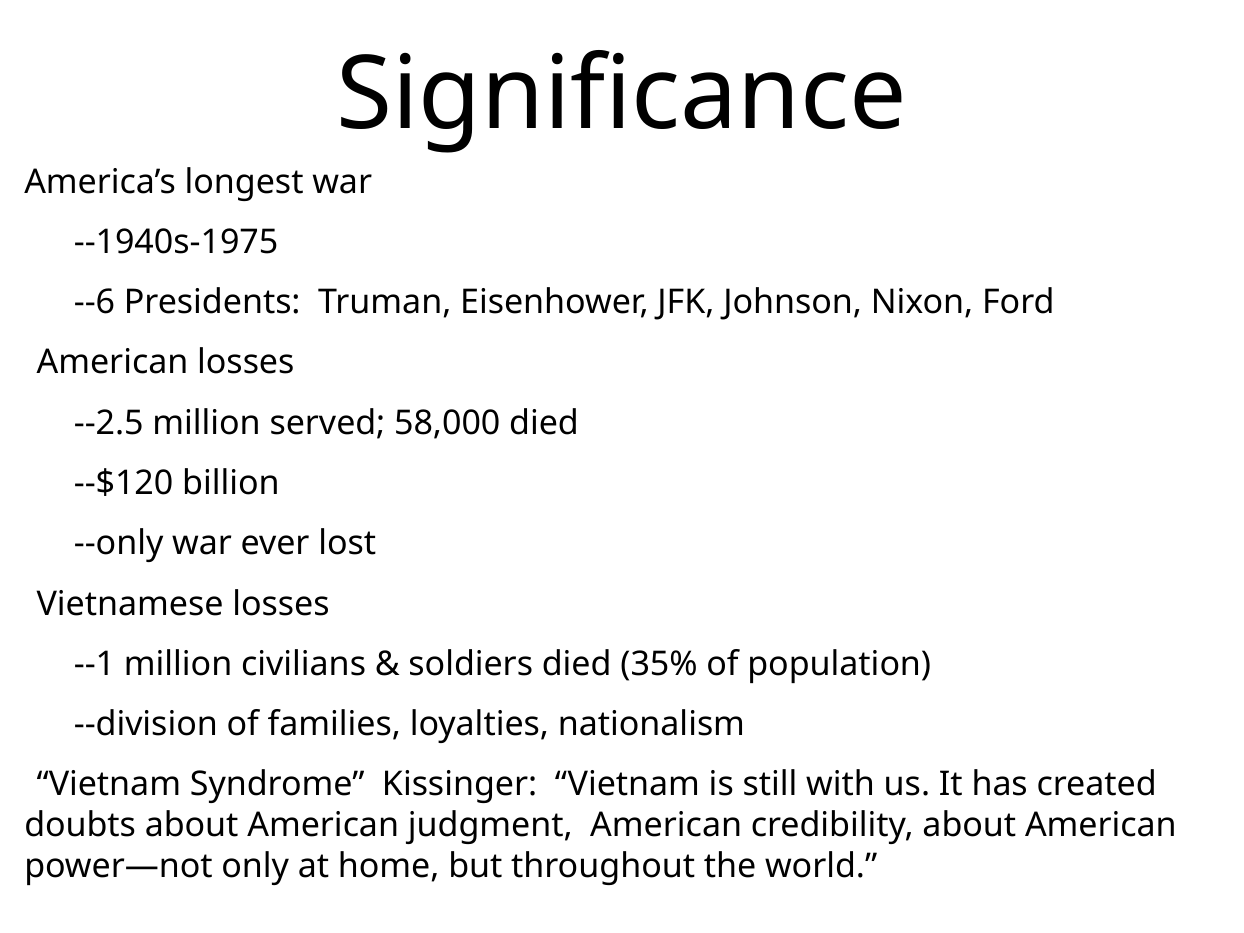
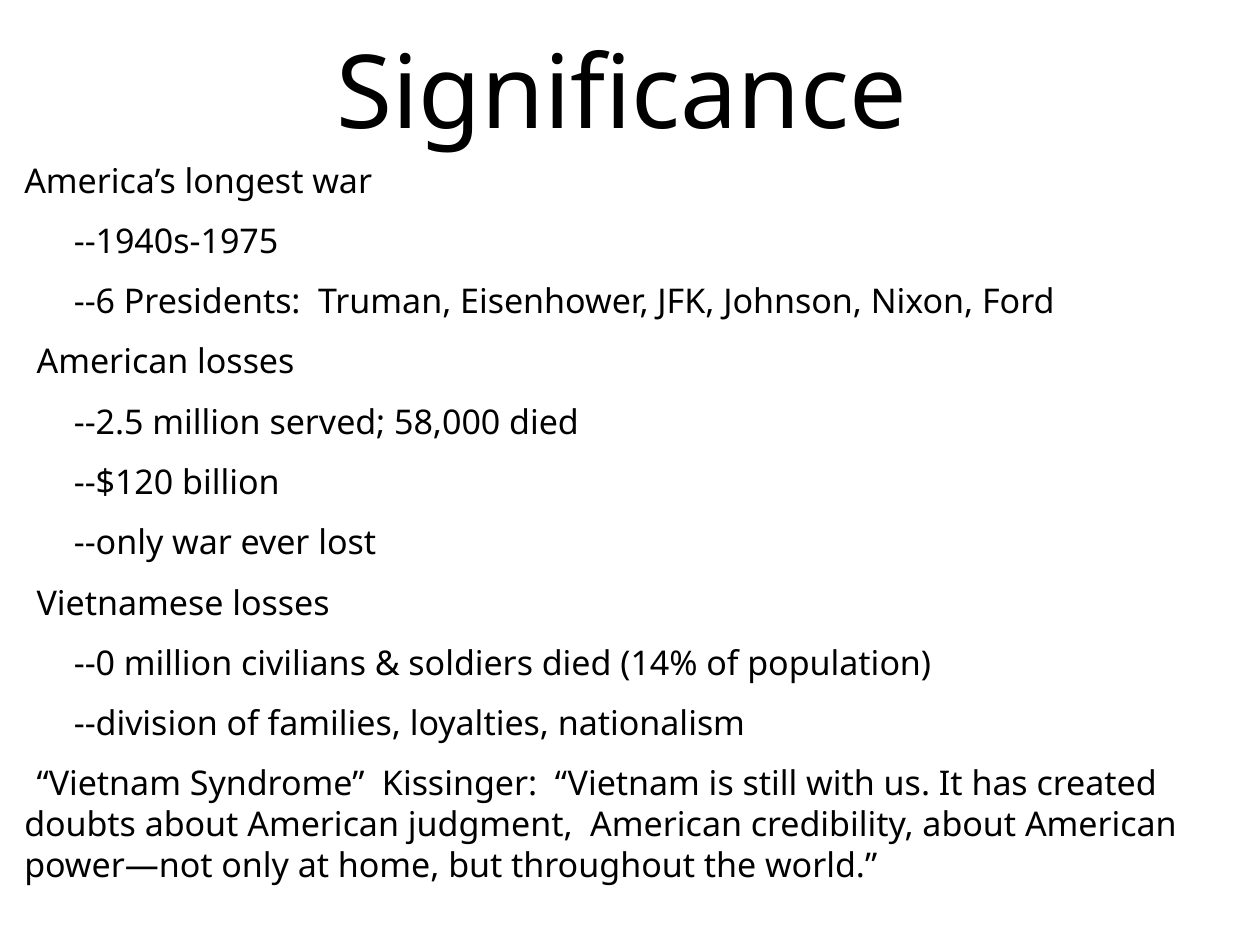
--1: --1 -> --0 (95, 664)
35%: 35% -> 14% (659, 664)
